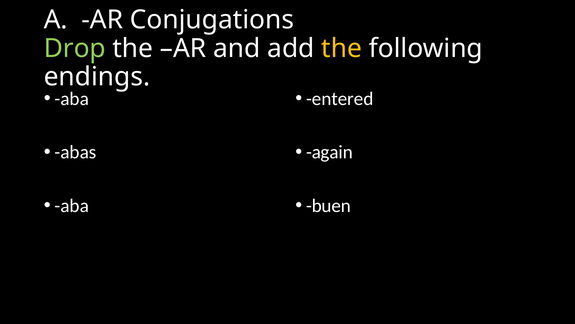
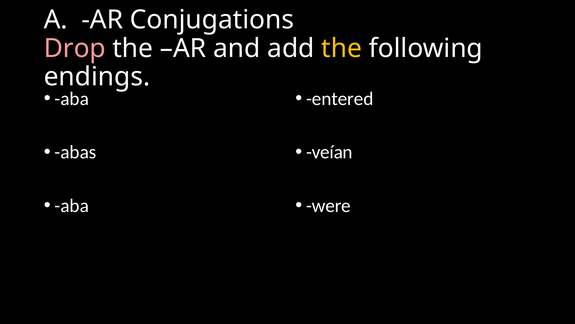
Drop colour: light green -> pink (75, 48)
again: again -> veían (329, 152)
buen: buen -> were (328, 205)
